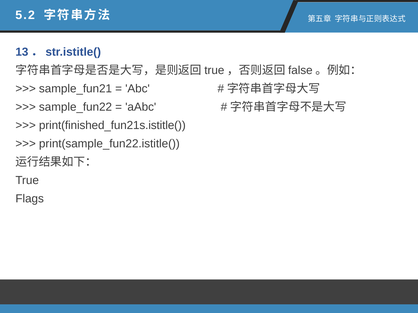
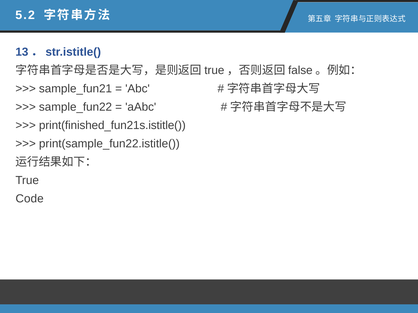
Flags: Flags -> Code (30, 199)
